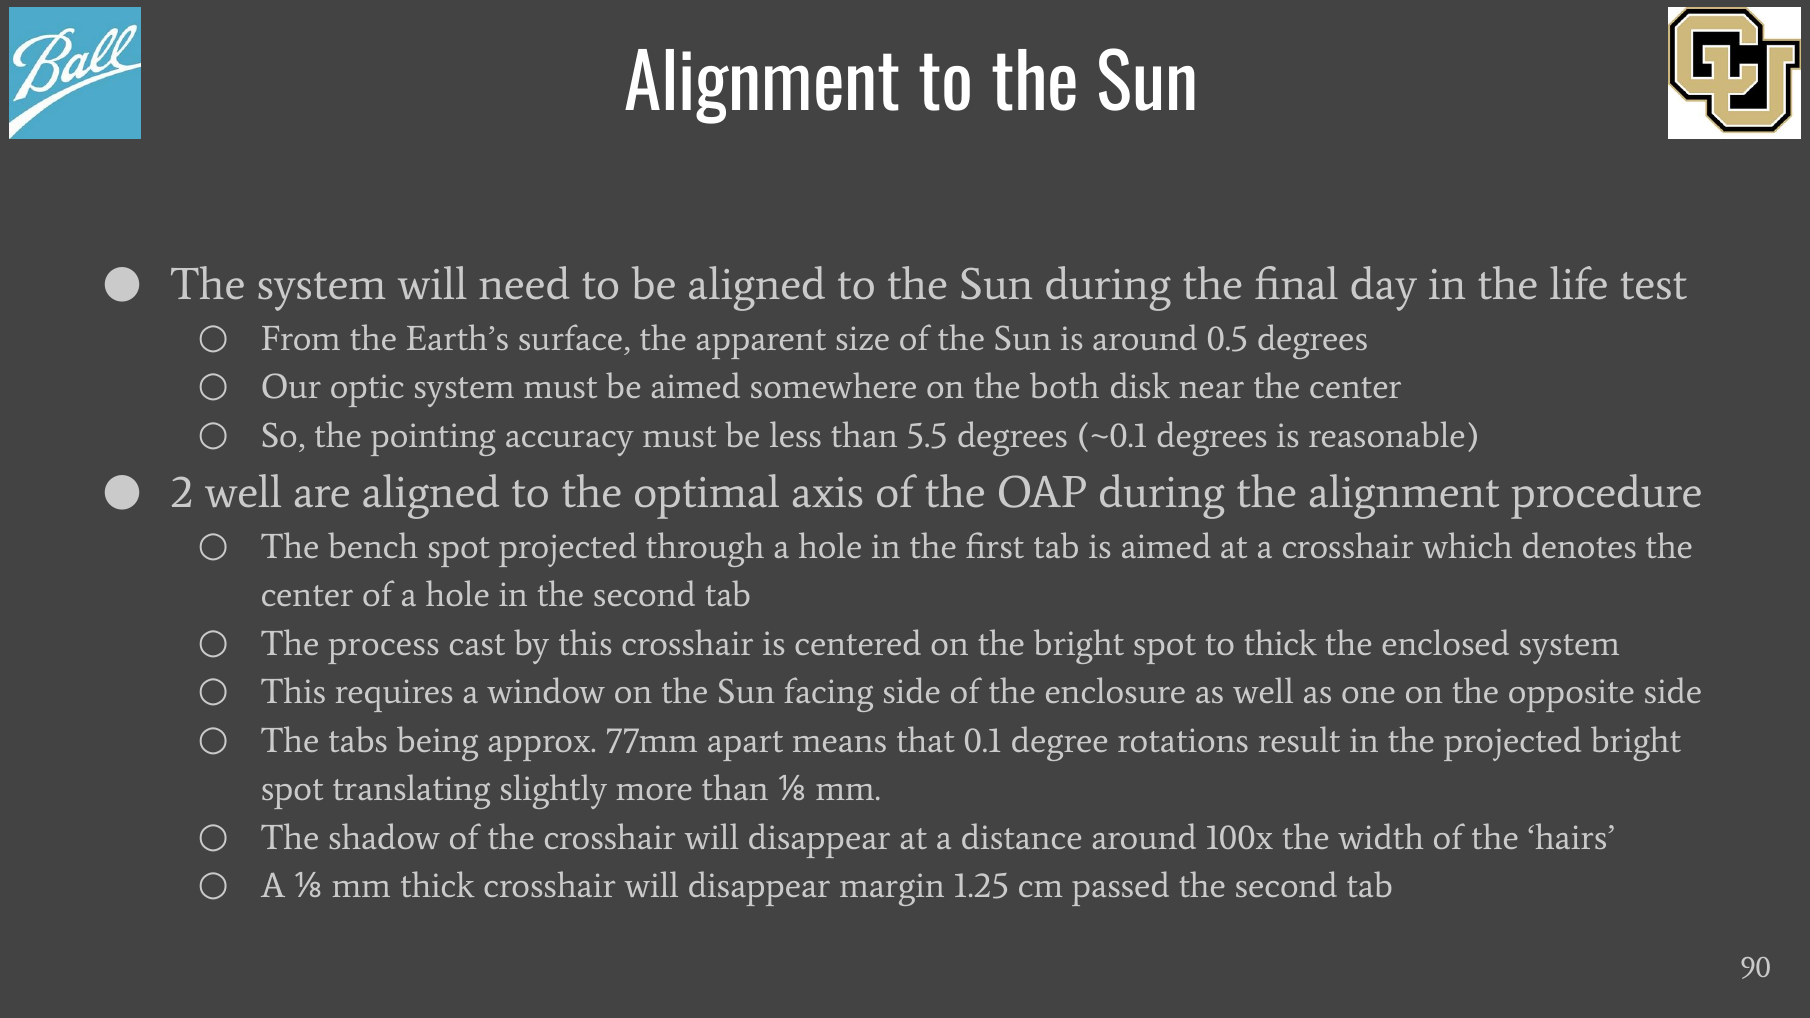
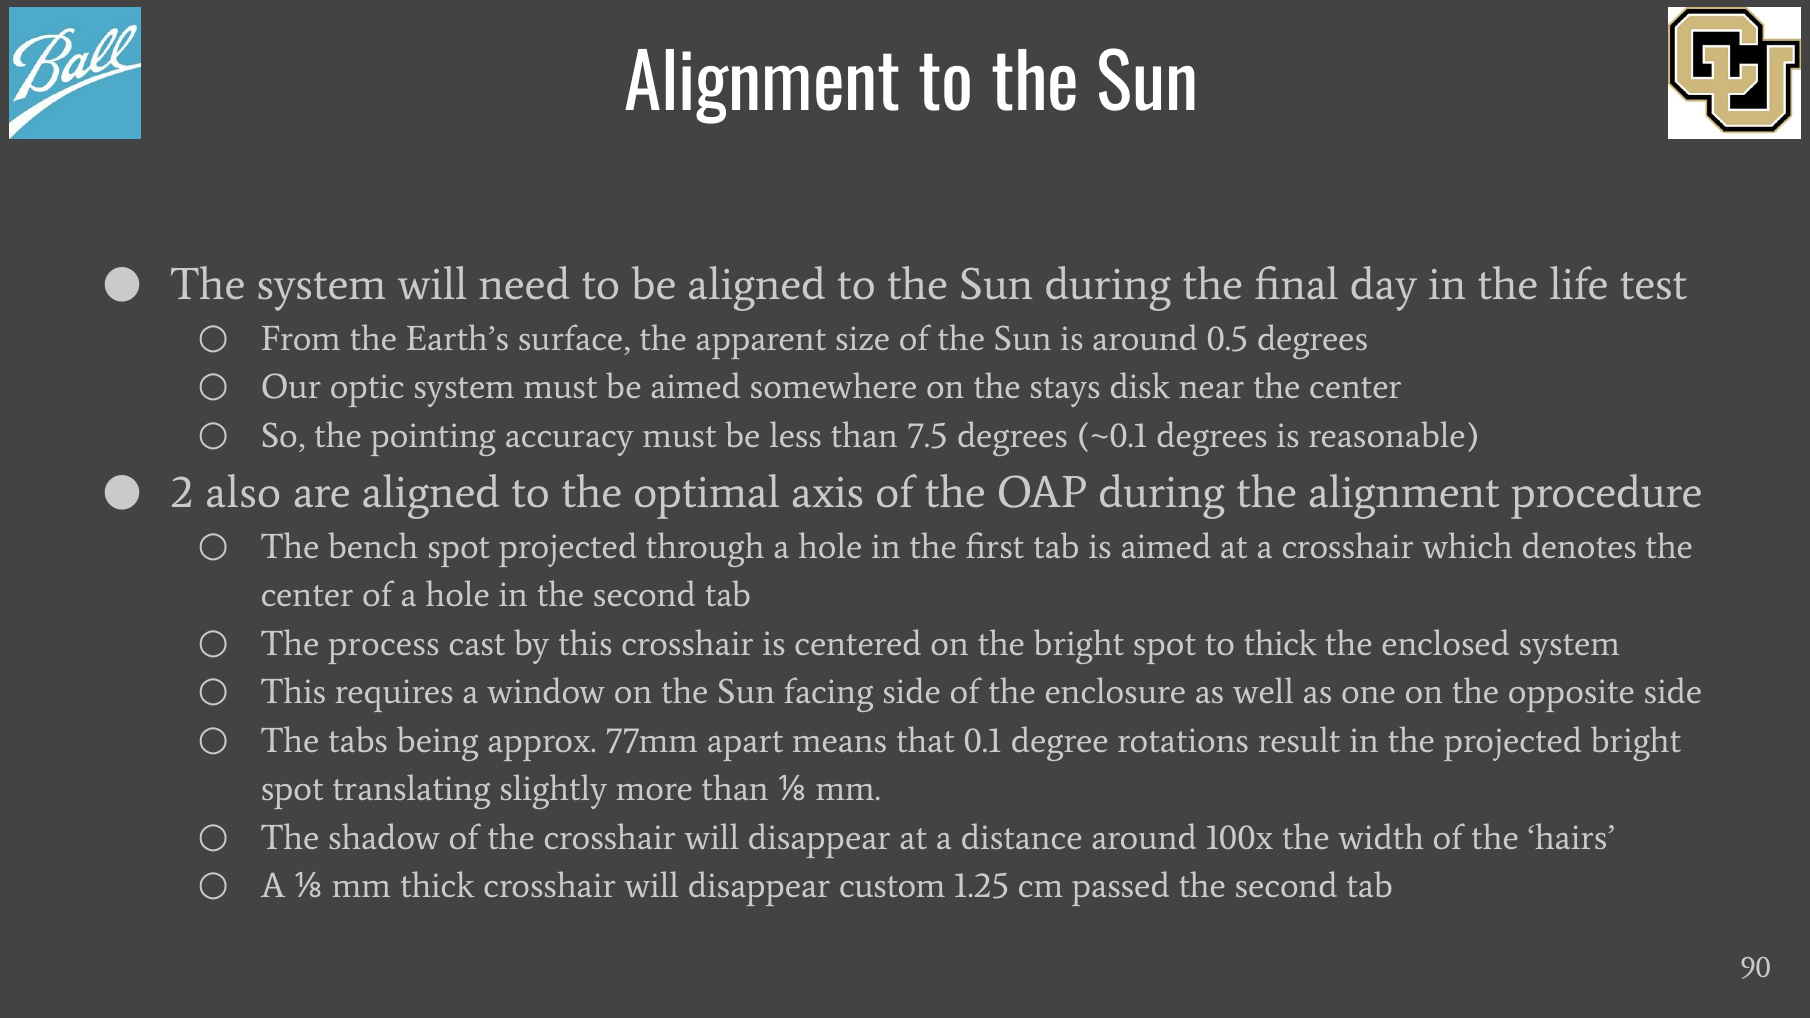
both: both -> stays (1065, 387)
5.5: 5.5 -> 7.5 (927, 436)
2 well: well -> also (243, 493)
margin: margin -> custom (892, 886)
